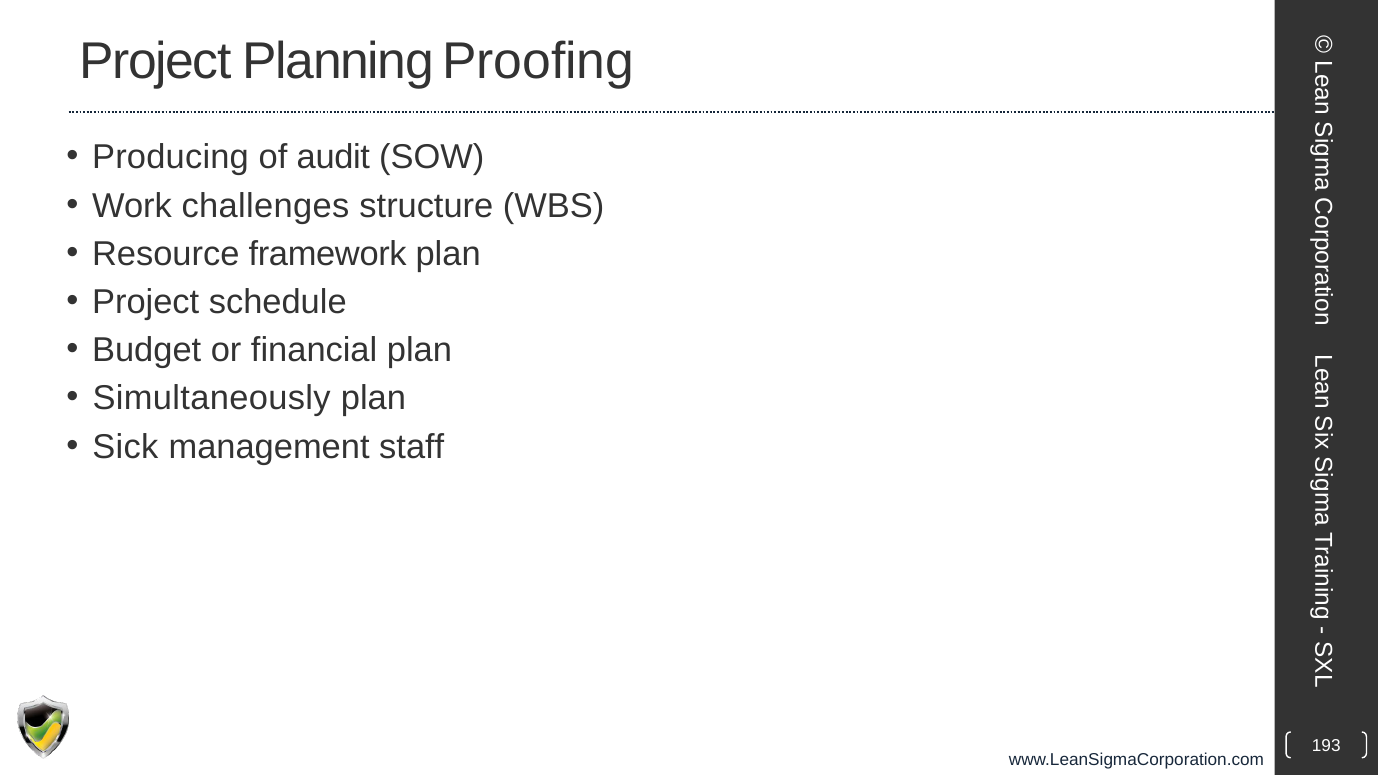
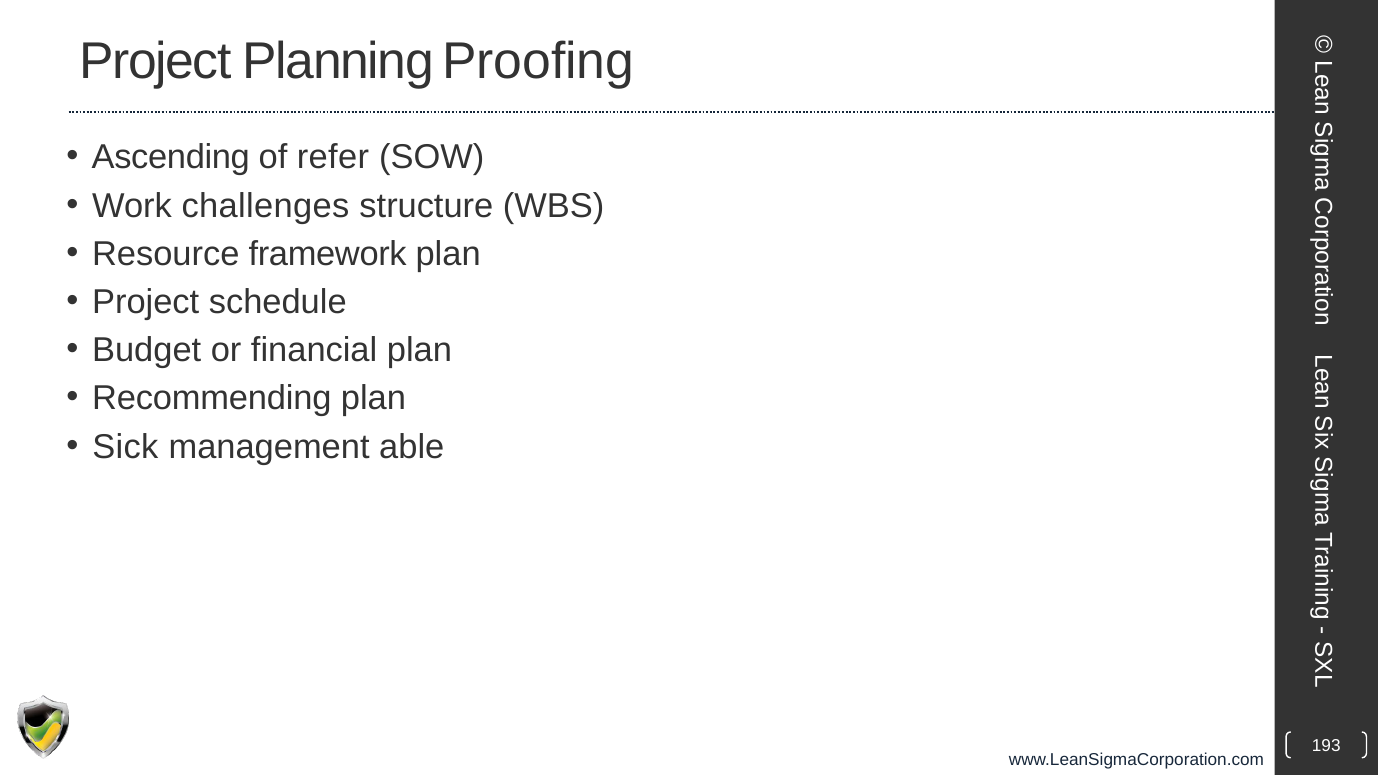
Producing: Producing -> Ascending (171, 157)
audit: audit -> refer (333, 157)
Simultaneously: Simultaneously -> Recommending (212, 399)
staff: staff -> able (412, 447)
